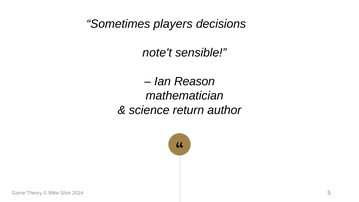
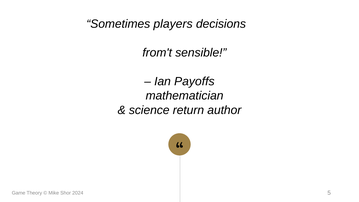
note't: note't -> from't (157, 53)
Reason: Reason -> Payoffs (194, 81)
